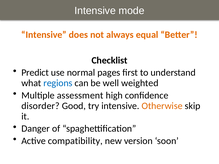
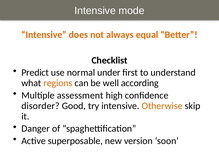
pages: pages -> under (109, 73)
regions colour: blue -> orange (58, 83)
weighted: weighted -> according (140, 83)
compatibility: compatibility -> superposable (75, 141)
